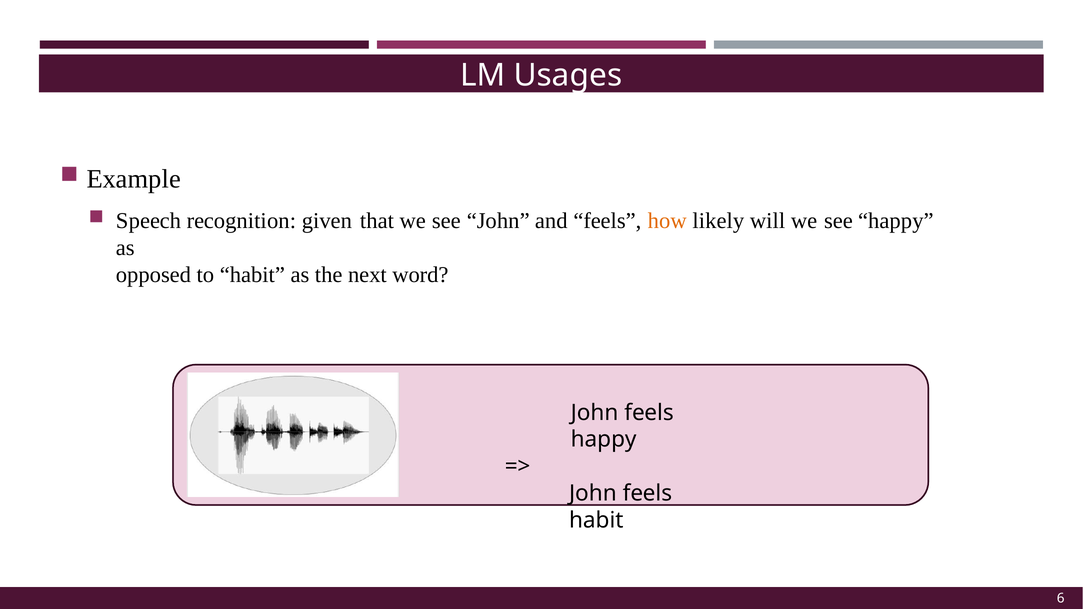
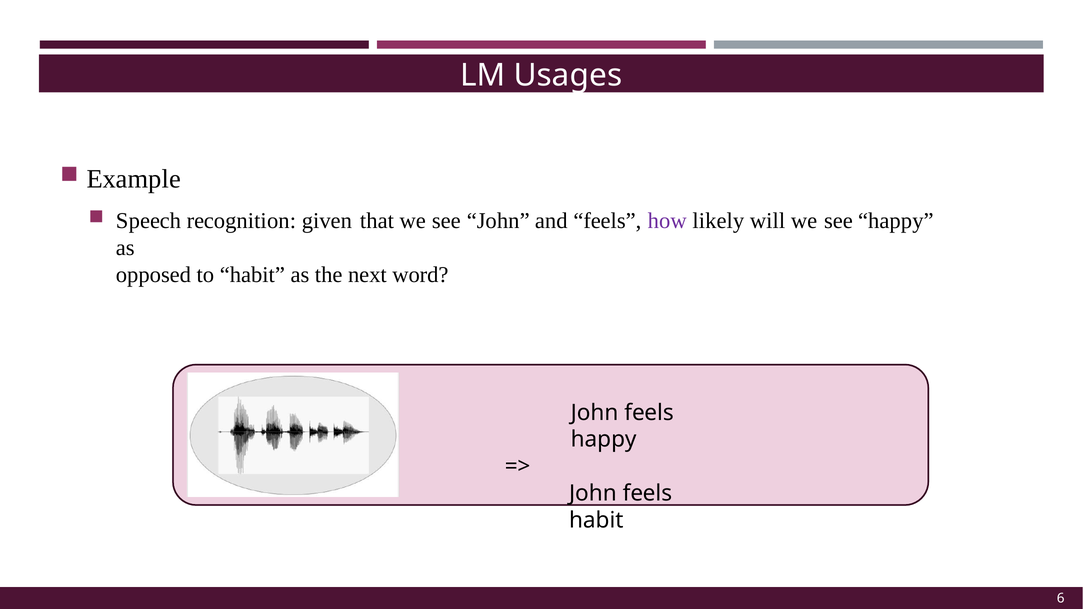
how colour: orange -> purple (667, 221)
